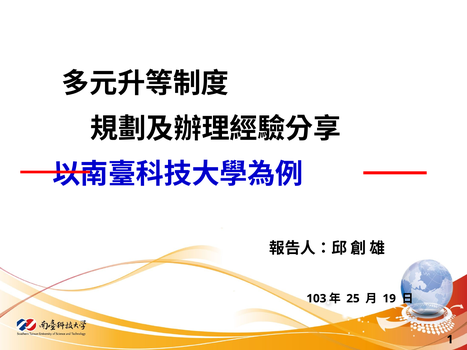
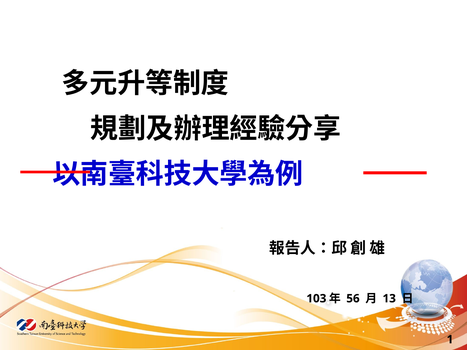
25: 25 -> 56 (353, 299)
19: 19 -> 13 (389, 299)
